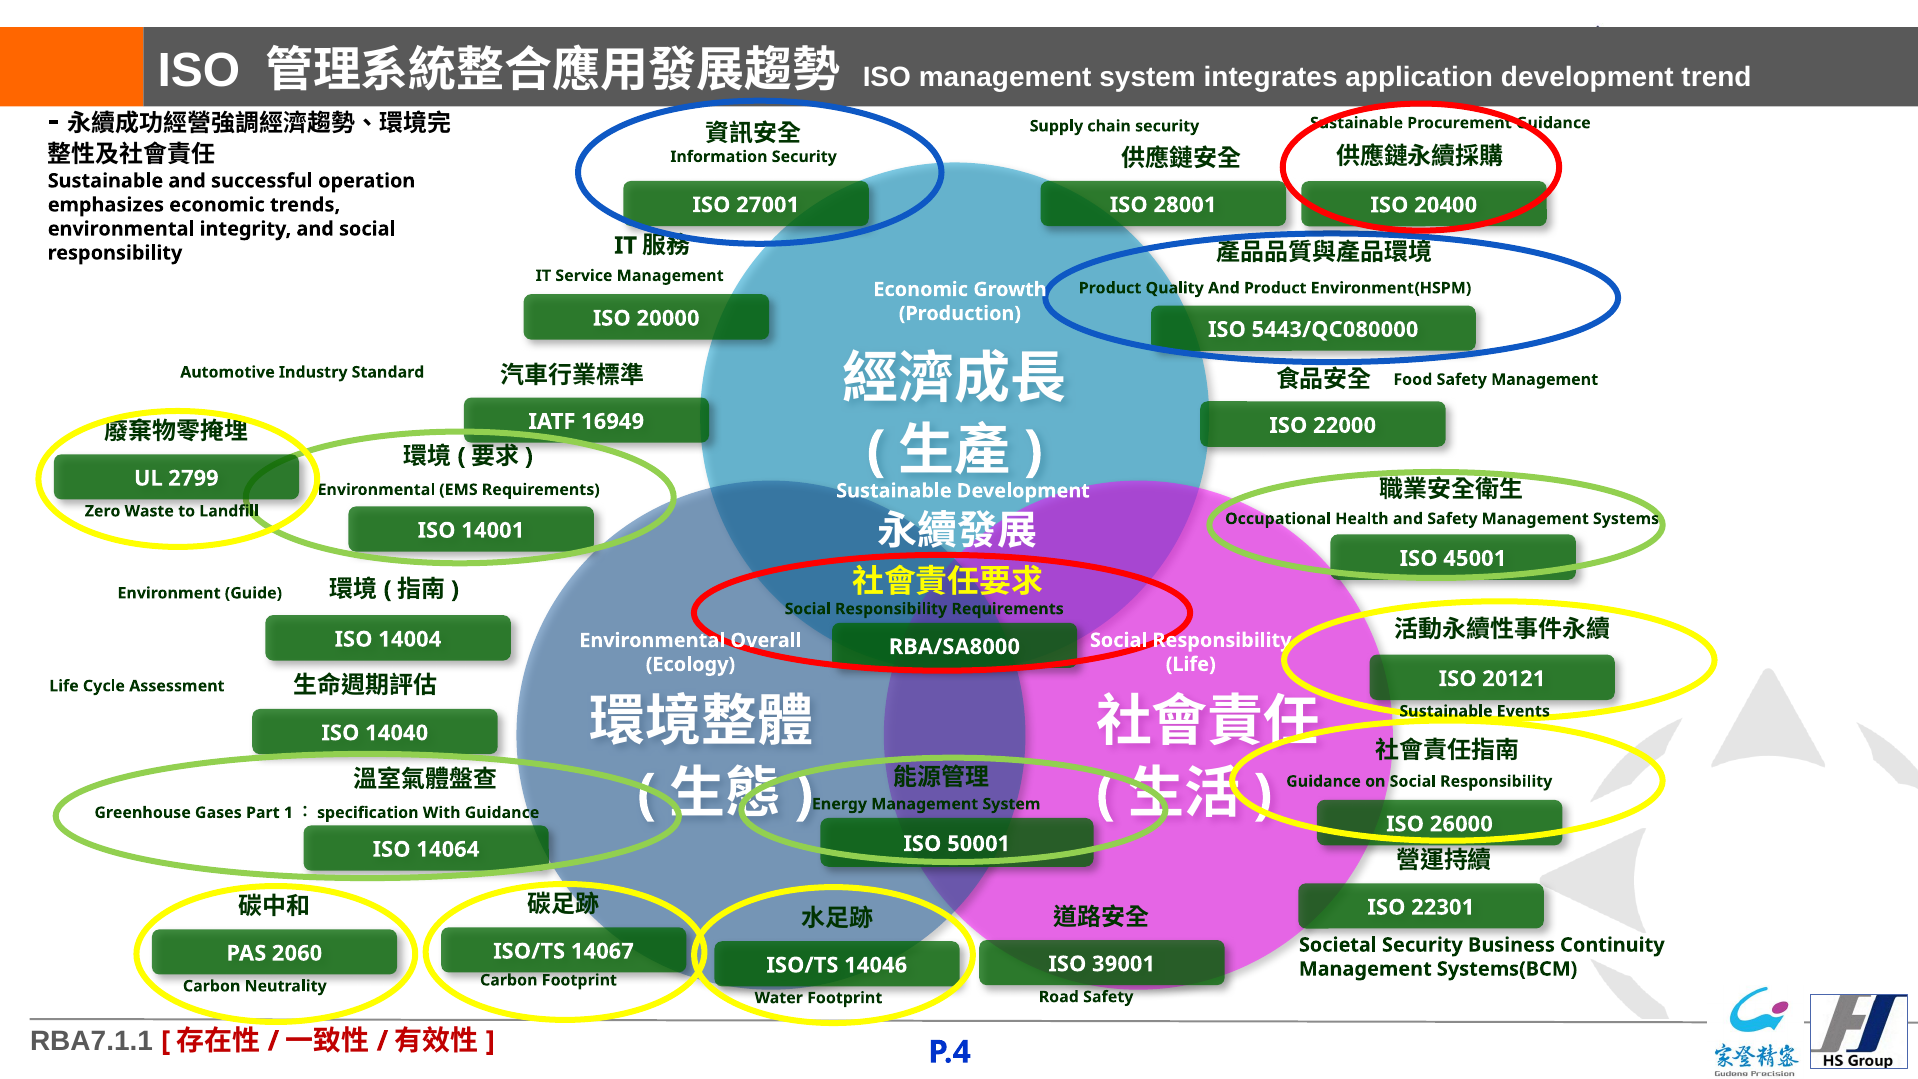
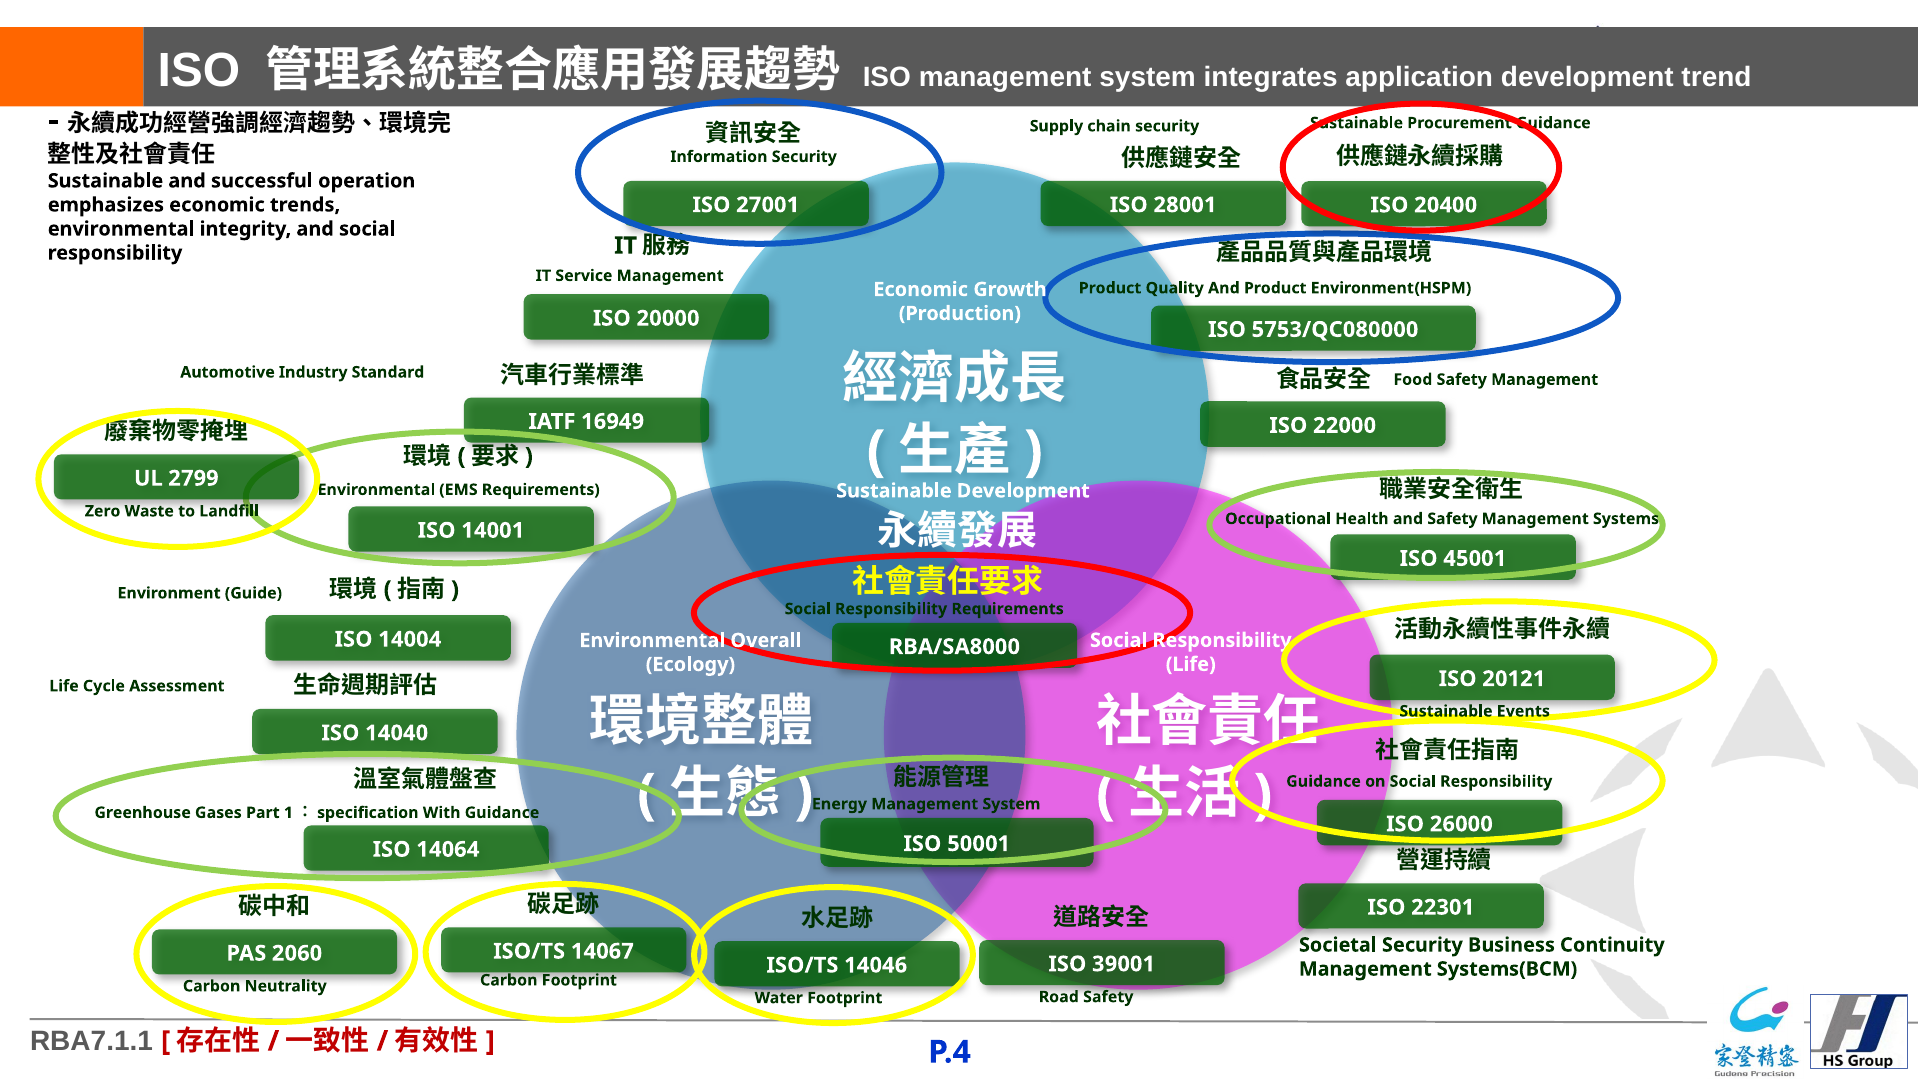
5443/QC080000: 5443/QC080000 -> 5753/QC080000 (1335, 330)
